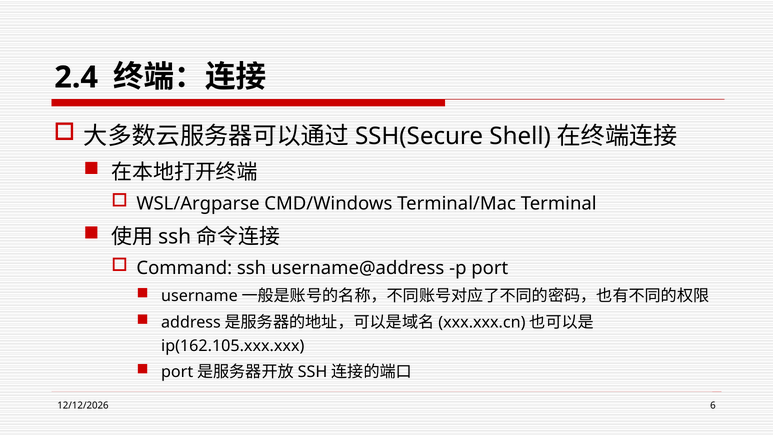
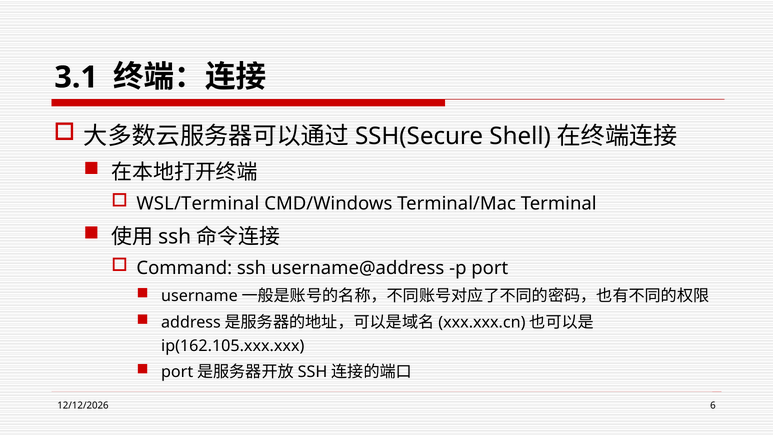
2.4: 2.4 -> 3.1 (76, 77)
WSL/Argparse: WSL/Argparse -> WSL/Terminal (198, 204)
